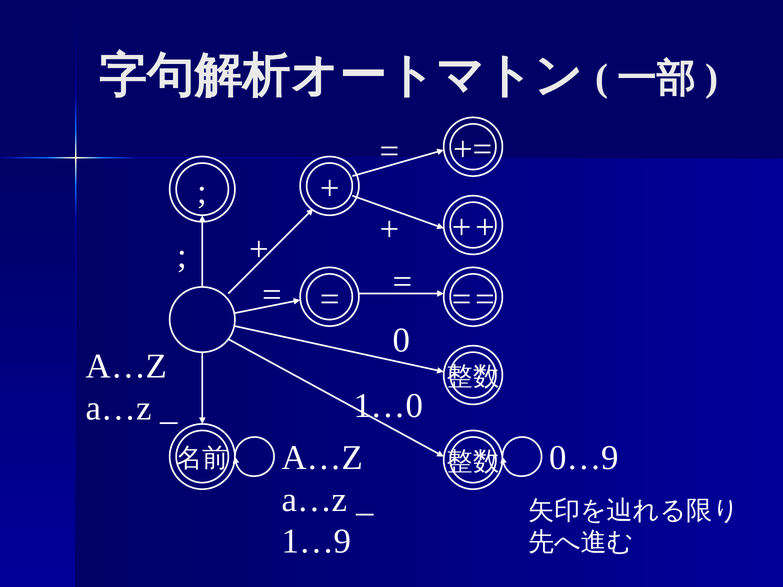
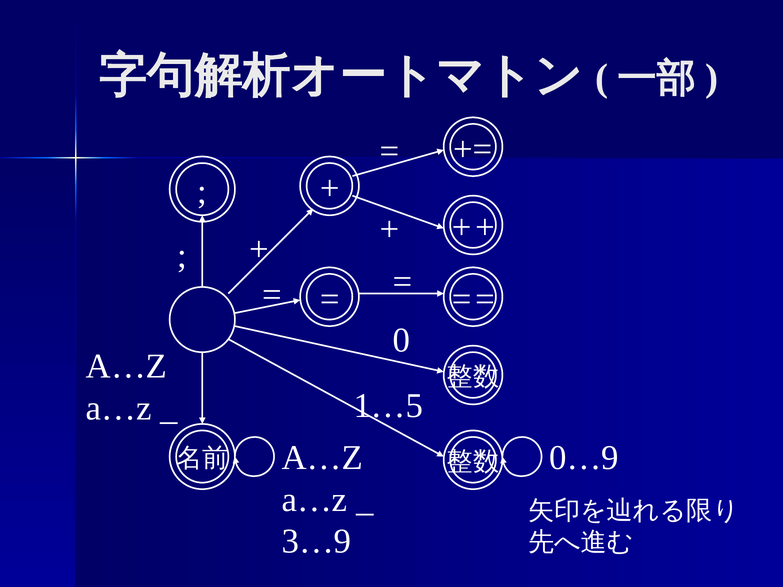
1…0: 1…0 -> 1…5 (388, 406)
1…9: 1…9 -> 3…9 (317, 542)
